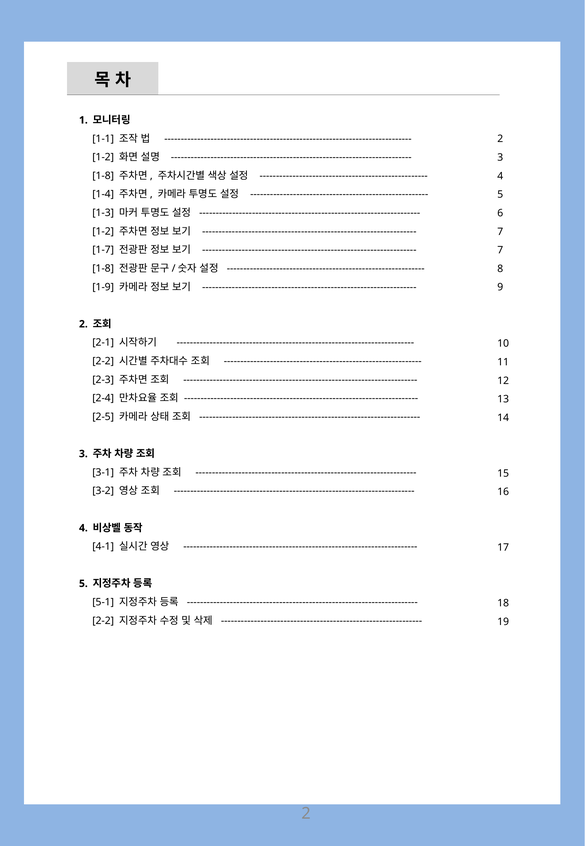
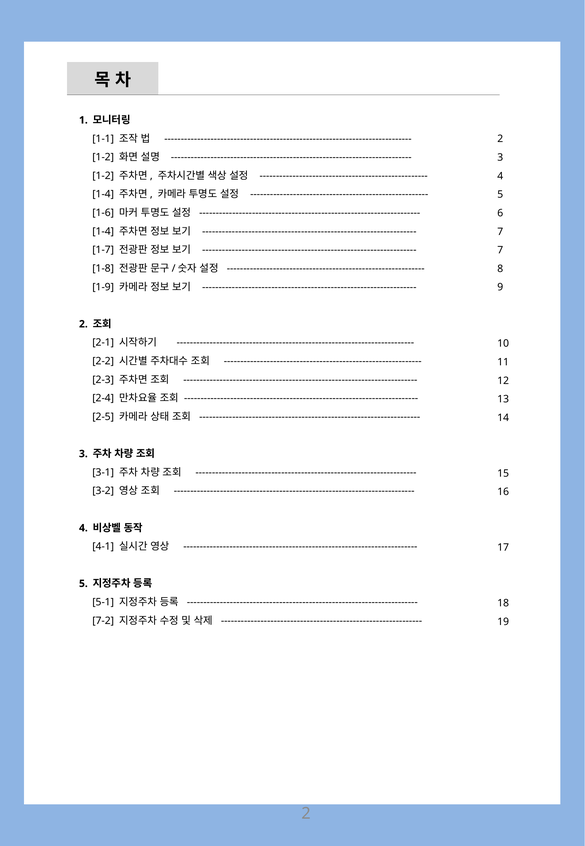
1-8: 1-8 -> 1-2 (103, 176)
1-3: 1-3 -> 1-6 (103, 213)
1-2: 1-2 -> 1-4 (103, 231)
2-2: 2-2 -> 7-2 (103, 620)
